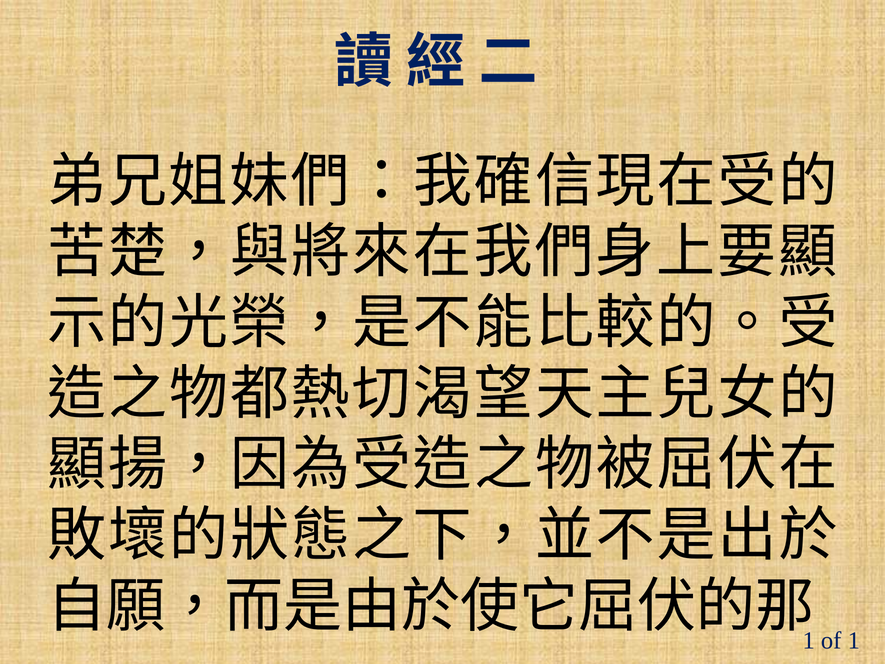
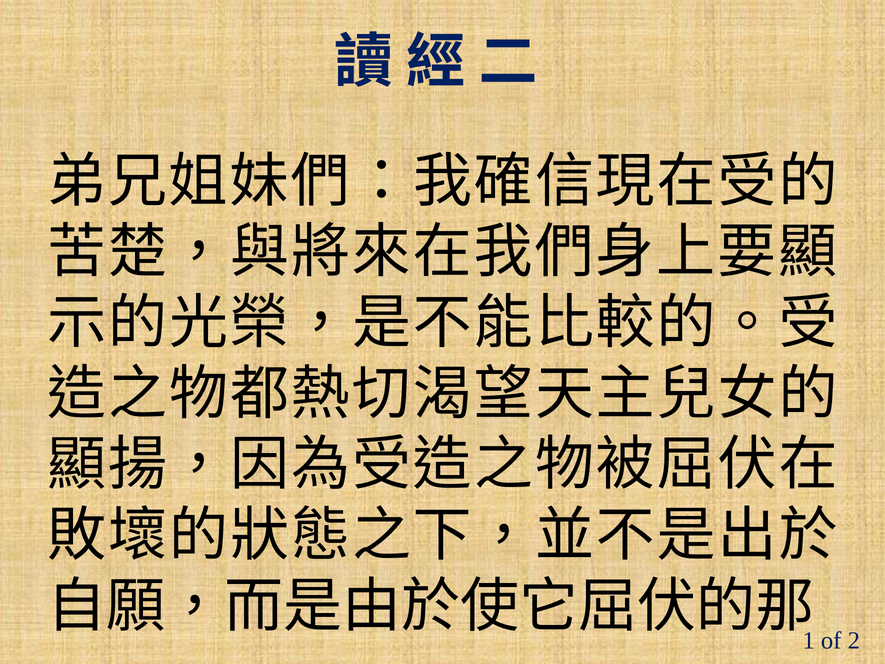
of 1: 1 -> 2 (854, 640)
